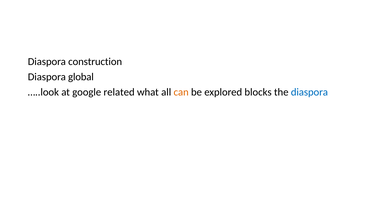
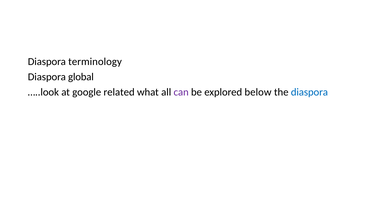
construction: construction -> terminology (95, 62)
can colour: orange -> purple (181, 92)
blocks: blocks -> below (258, 92)
